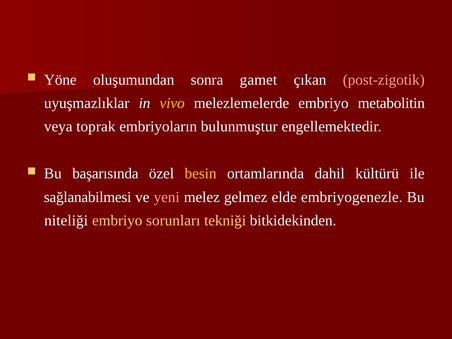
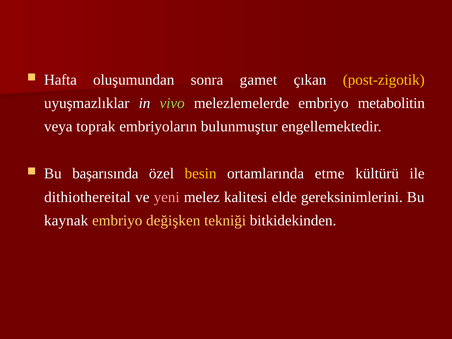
Yöne: Yöne -> Hafta (60, 80)
post-zigotik colour: pink -> yellow (384, 80)
vivo colour: yellow -> light green (172, 103)
dahil: dahil -> etme (330, 174)
sağlanabilmesi: sağlanabilmesi -> dithiothereital (87, 197)
gelmez: gelmez -> kalitesi (246, 197)
embriyogenezle: embriyogenezle -> gereksinimlerini (352, 197)
niteliği: niteliği -> kaynak (66, 221)
sorunları: sorunları -> değişken (173, 221)
